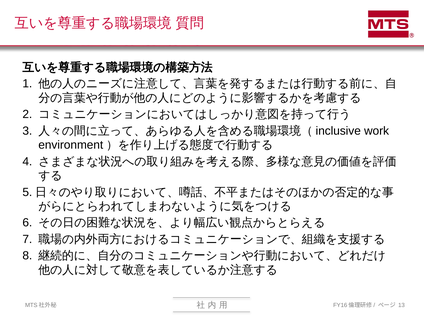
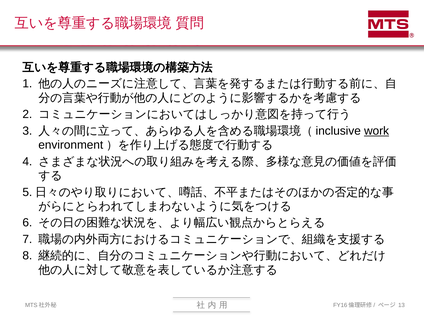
work underline: none -> present (377, 131)
